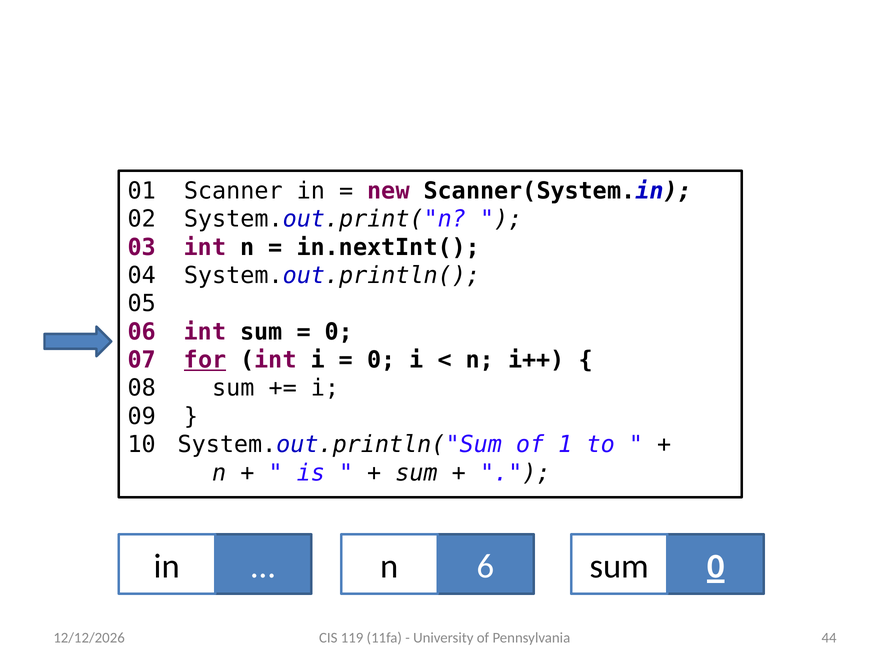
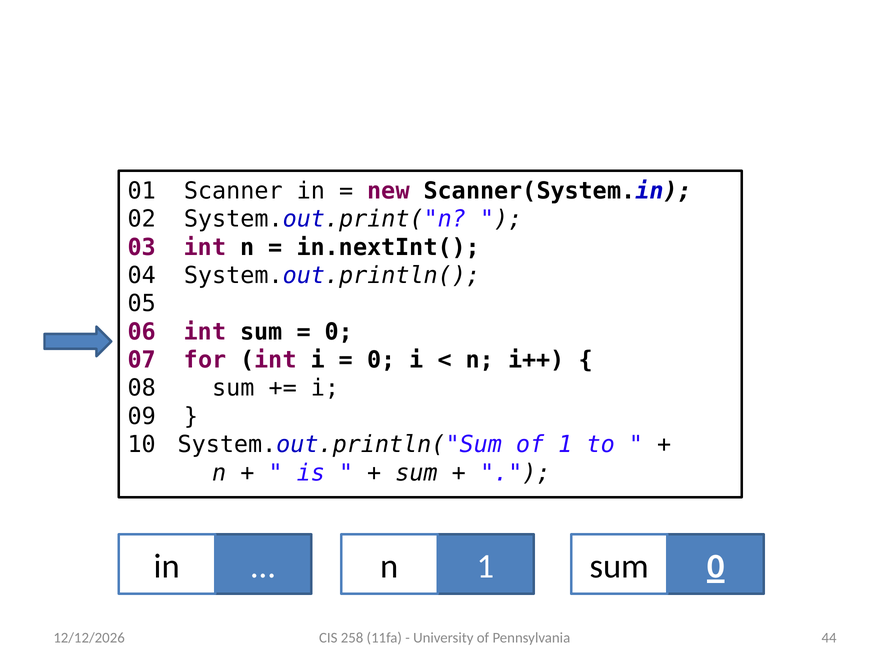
for underline: present -> none (205, 360)
in 6: 6 -> 1 (486, 566)
119: 119 -> 258 (352, 637)
